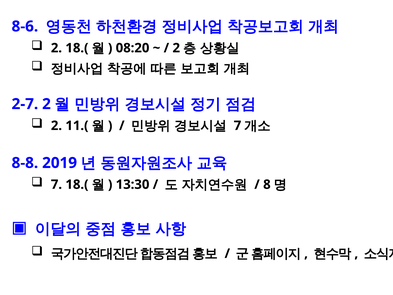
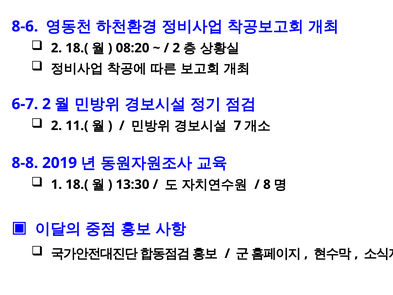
2-7: 2-7 -> 6-7 (25, 104)
7: 7 -> 1 (56, 184)
